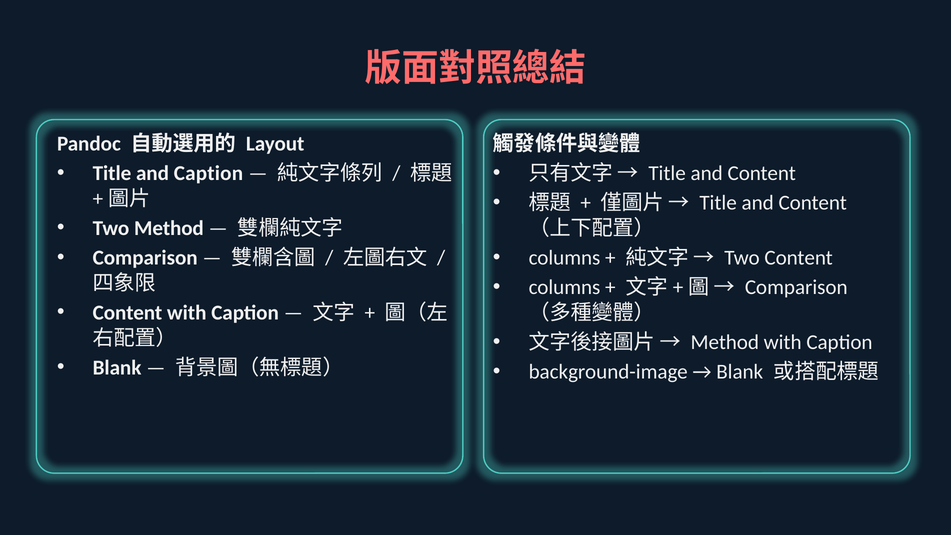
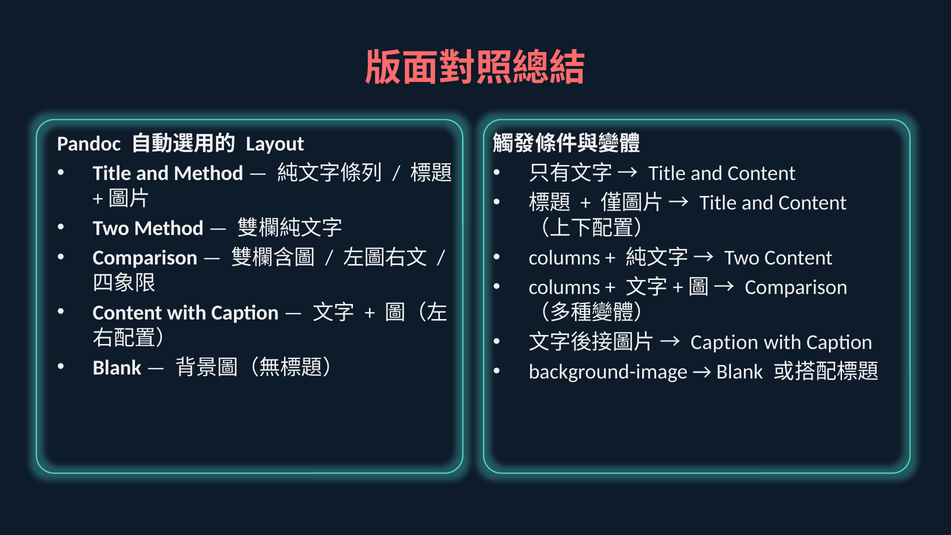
and Caption: Caption -> Method (209, 173)
Method: Method -> Caption (725, 342)
